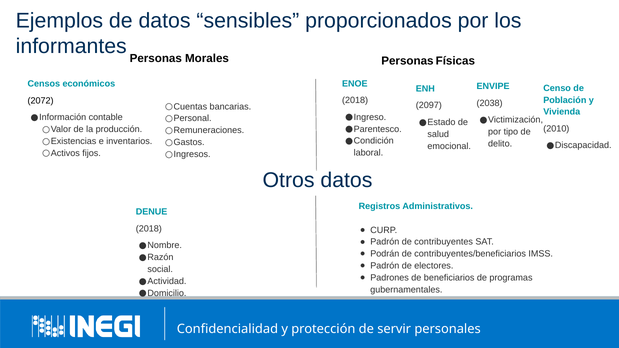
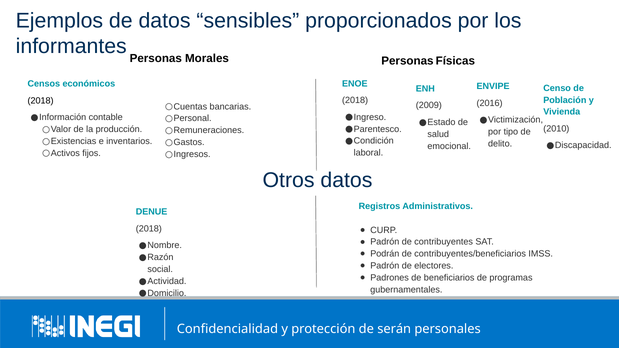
2072: 2072 -> 2018 (41, 101)
2038: 2038 -> 2016 (490, 103)
2097: 2097 -> 2009 (429, 106)
servir: servir -> serán (394, 329)
